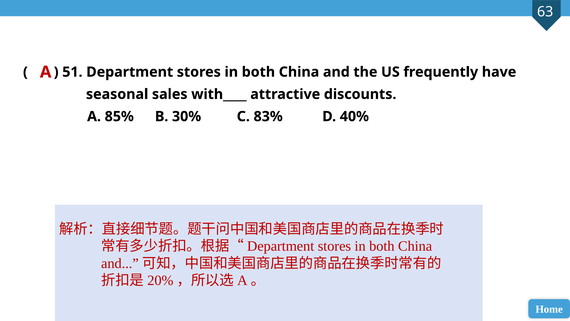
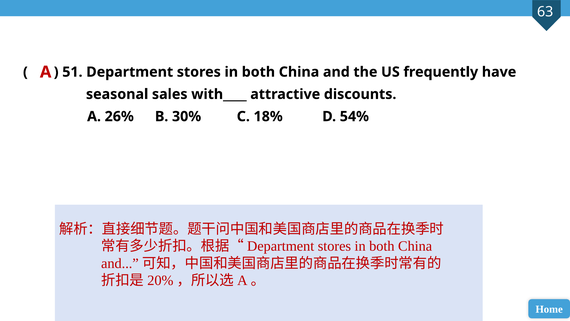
85%: 85% -> 26% (119, 116)
83%: 83% -> 18% (268, 116)
40%: 40% -> 54% (354, 116)
